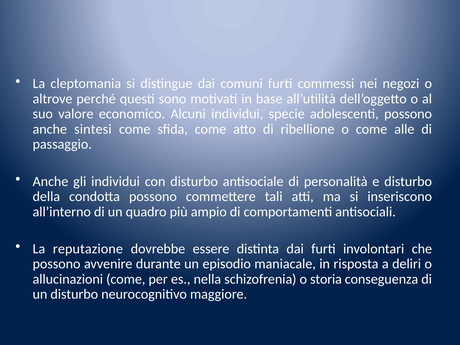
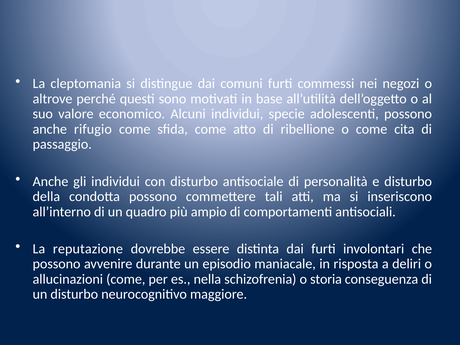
sintesi: sintesi -> rifugio (93, 129)
alle: alle -> cita (404, 129)
